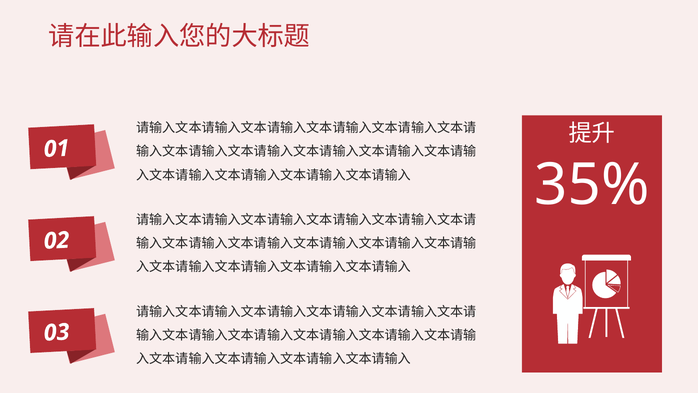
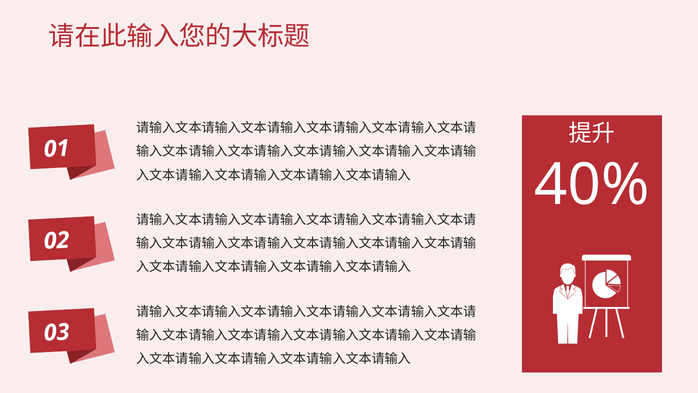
35%: 35% -> 40% (592, 185)
